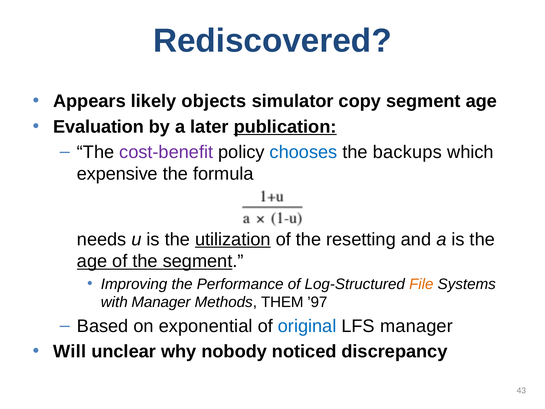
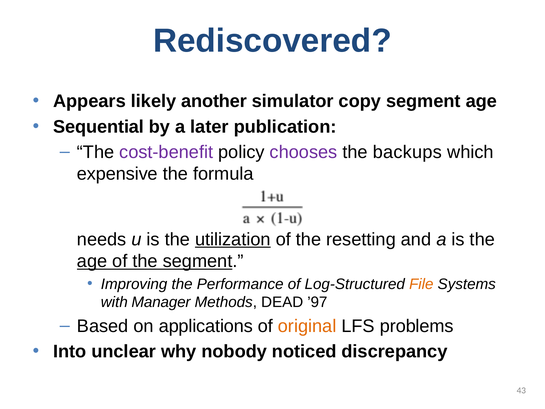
objects: objects -> another (214, 101)
Evaluation: Evaluation -> Sequential (99, 127)
publication underline: present -> none (285, 127)
chooses colour: blue -> purple (303, 152)
THEM: THEM -> DEAD (282, 302)
exponential: exponential -> applications (206, 326)
original colour: blue -> orange (307, 326)
LFS manager: manager -> problems (417, 326)
Will: Will -> Into (70, 351)
